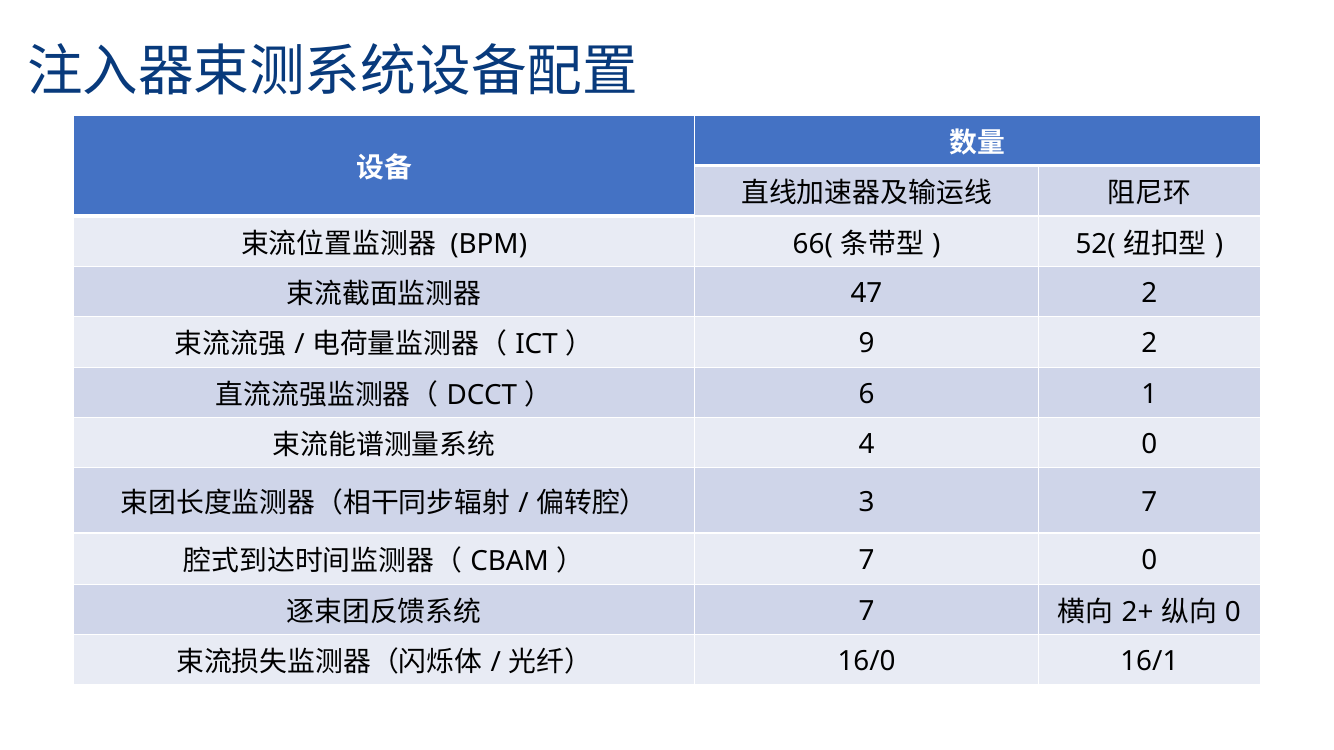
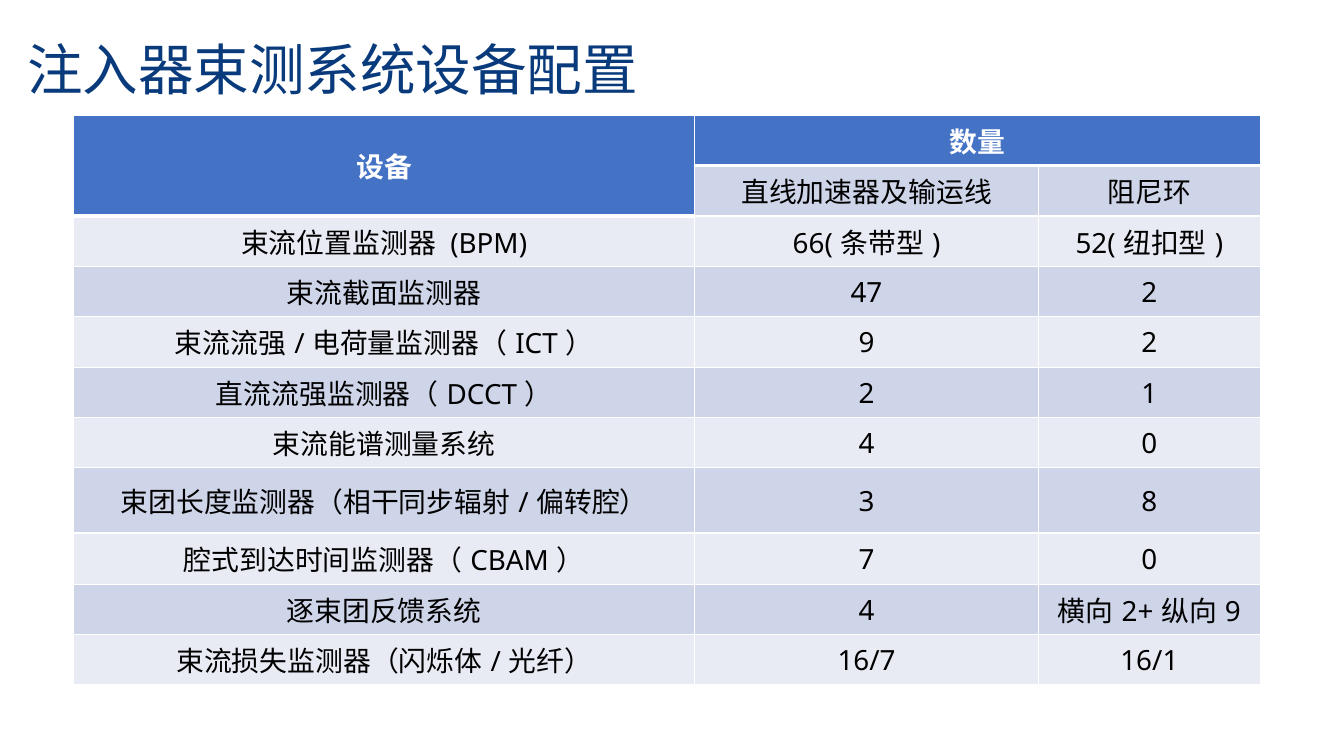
6: 6 -> 2 (867, 394)
3 7: 7 -> 8 (1149, 502)
7: 7 -> 4 (867, 611)
0: 0 -> 9 (1233, 613)
16/0: 16/0 -> 16/7 (867, 662)
